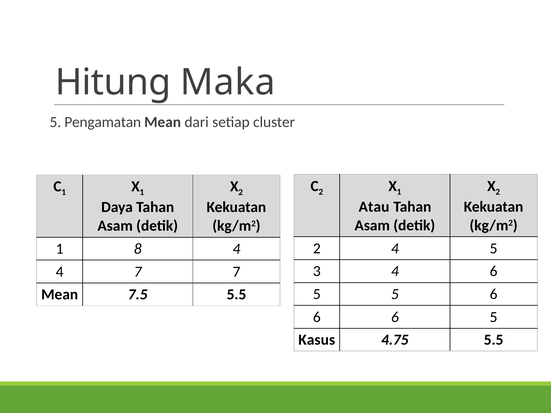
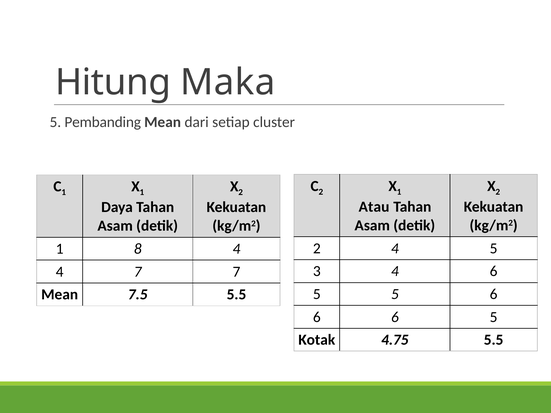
Pengamatan: Pengamatan -> Pembanding (103, 122)
Kasus: Kasus -> Kotak (317, 340)
